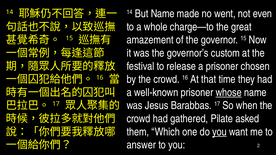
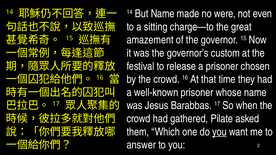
went: went -> were (225, 14)
whole: whole -> sitting (156, 27)
whose underline: present -> none (229, 93)
